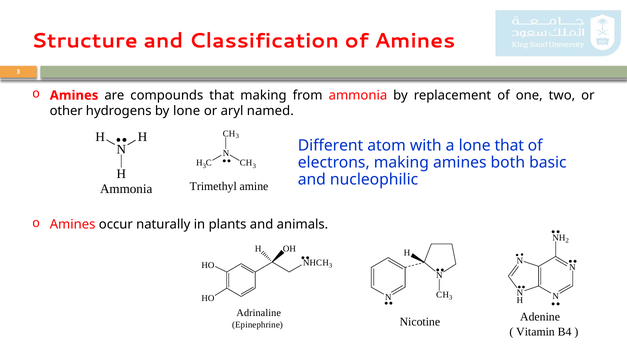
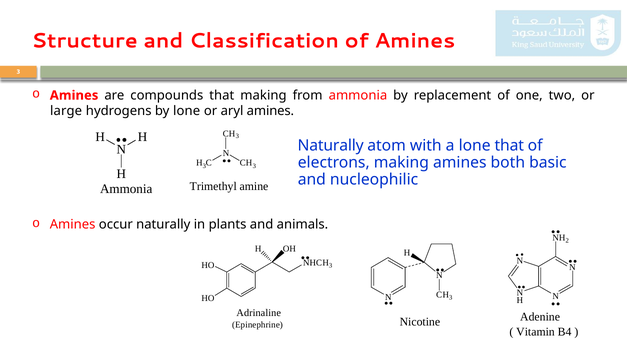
other: other -> large (66, 111)
aryl named: named -> amines (270, 111)
Different: Different -> Naturally (331, 146)
